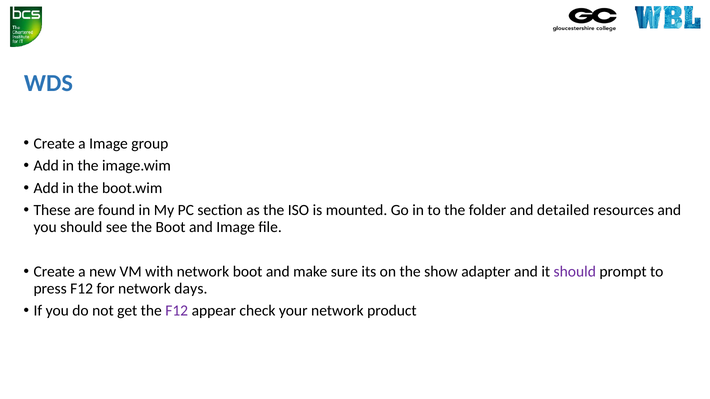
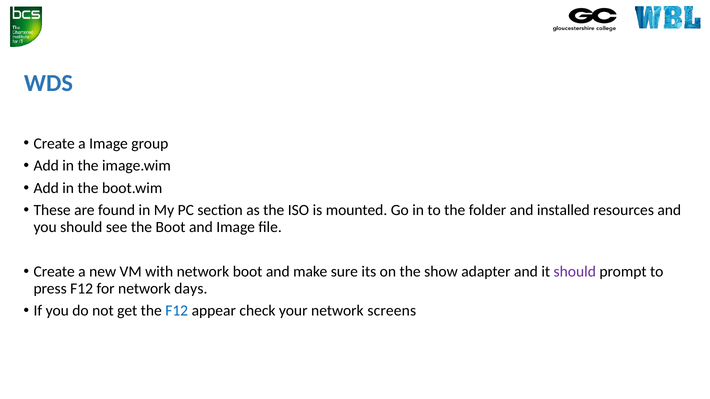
detailed: detailed -> installed (563, 211)
F12 colour: purple -> blue (177, 311)
product: product -> screens (392, 311)
